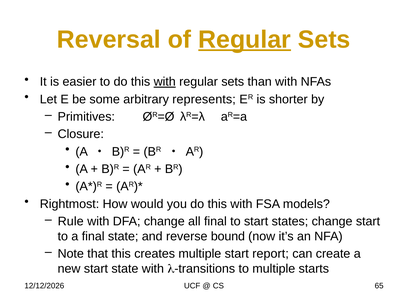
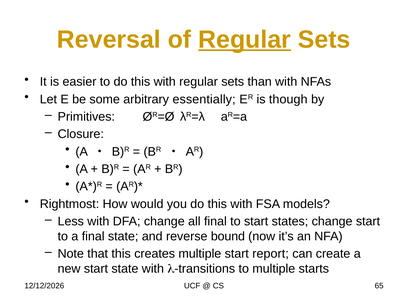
with underline: present -> none (165, 82)
represents: represents -> essentially (204, 99)
shorter: shorter -> though (288, 99)
Rule: Rule -> Less (71, 221)
